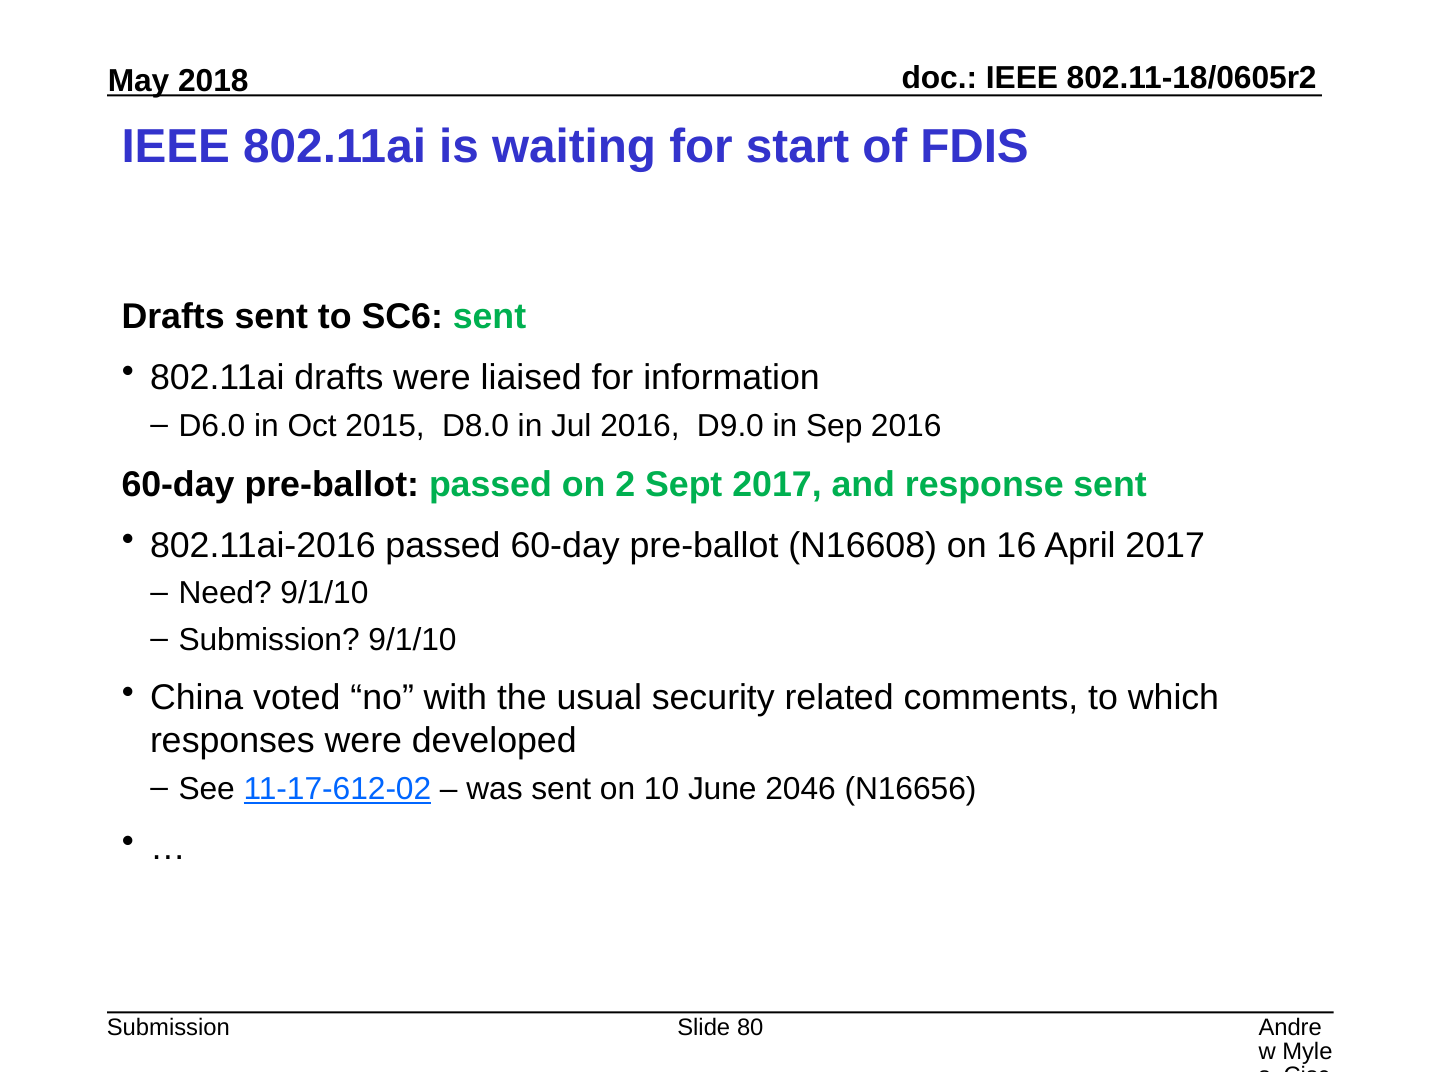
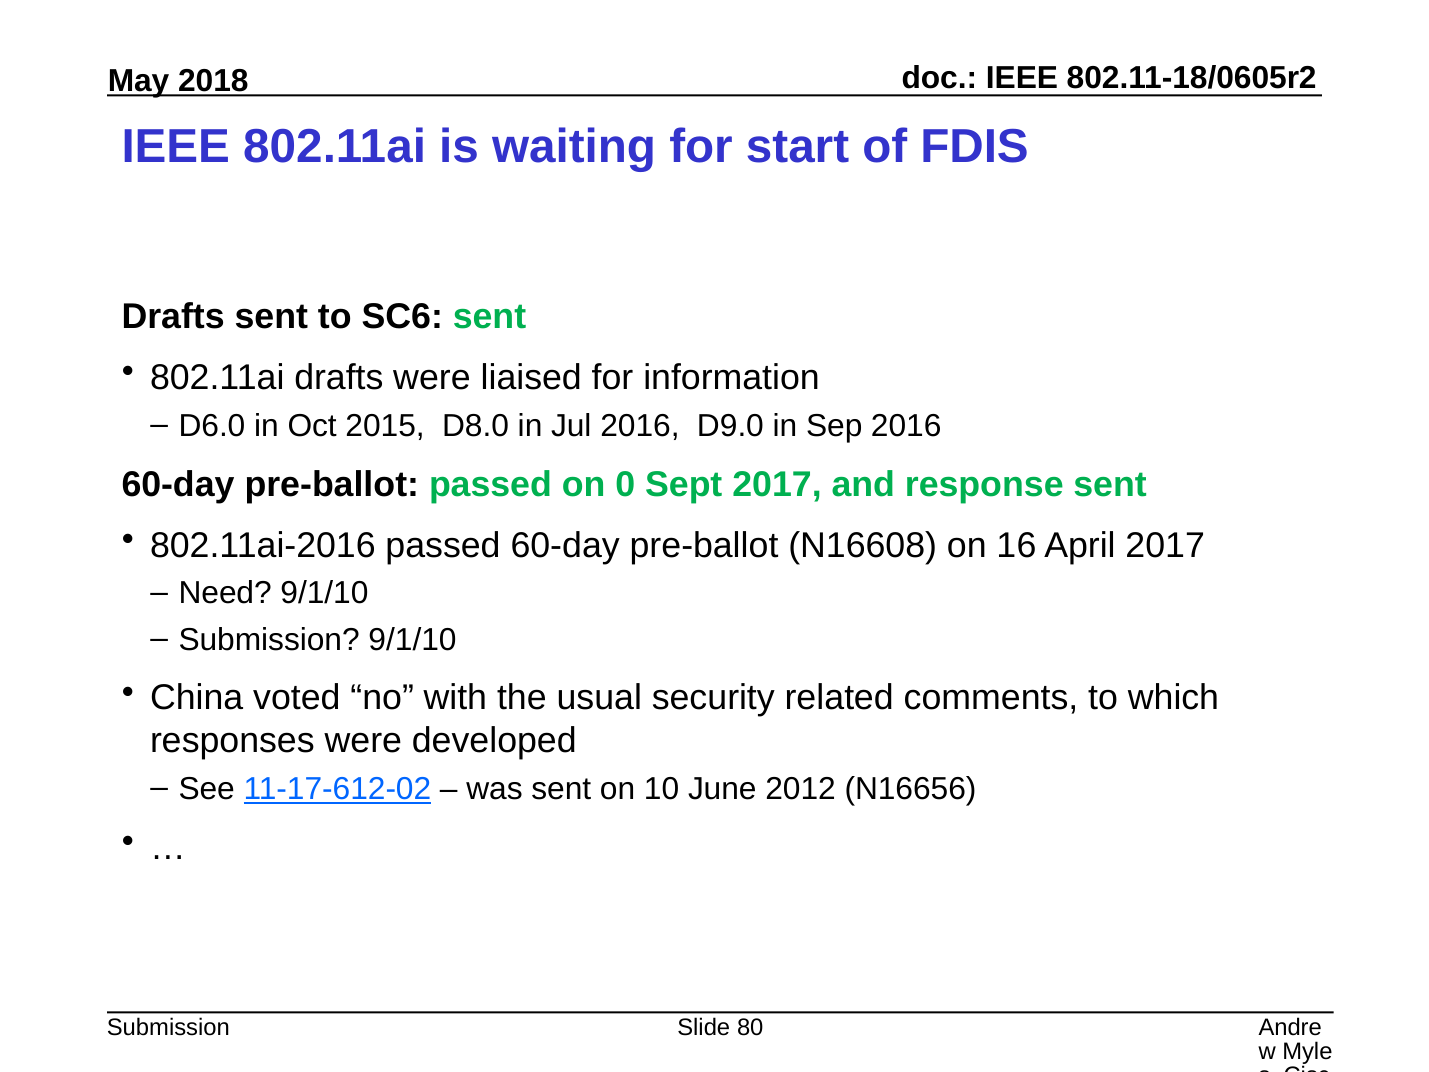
2: 2 -> 0 (625, 484)
2046: 2046 -> 2012 (801, 789)
